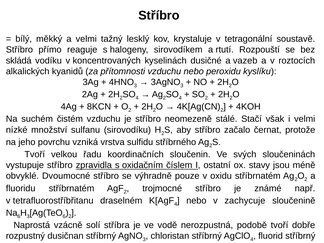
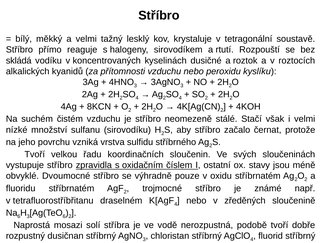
vazeb: vazeb -> roztok (245, 61)
zachycuje: zachycuje -> zředěných (245, 201)
vzácně: vzácně -> mosazi (68, 225)
